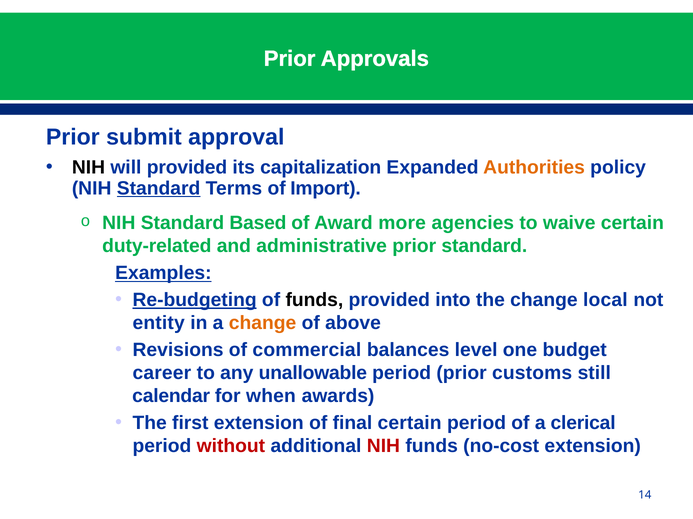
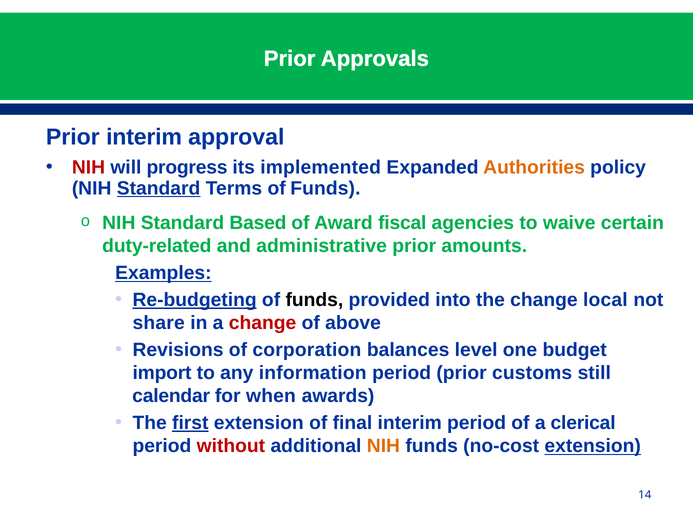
Prior submit: submit -> interim (144, 137)
NIH colour: black -> red (88, 168)
will provided: provided -> progress (187, 168)
capitalization: capitalization -> implemented (321, 168)
Terms of Import: Import -> Funds (325, 188)
more: more -> fiscal (402, 223)
prior standard: standard -> amounts (484, 247)
entity: entity -> share (159, 324)
change colour: orange -> red (263, 324)
commercial: commercial -> corporation (307, 350)
career: career -> import (162, 374)
unallowable: unallowable -> information (313, 374)
first underline: none -> present (190, 424)
final certain: certain -> interim (410, 424)
NIH colour: red -> orange (383, 447)
extension underline: none -> present (593, 447)
